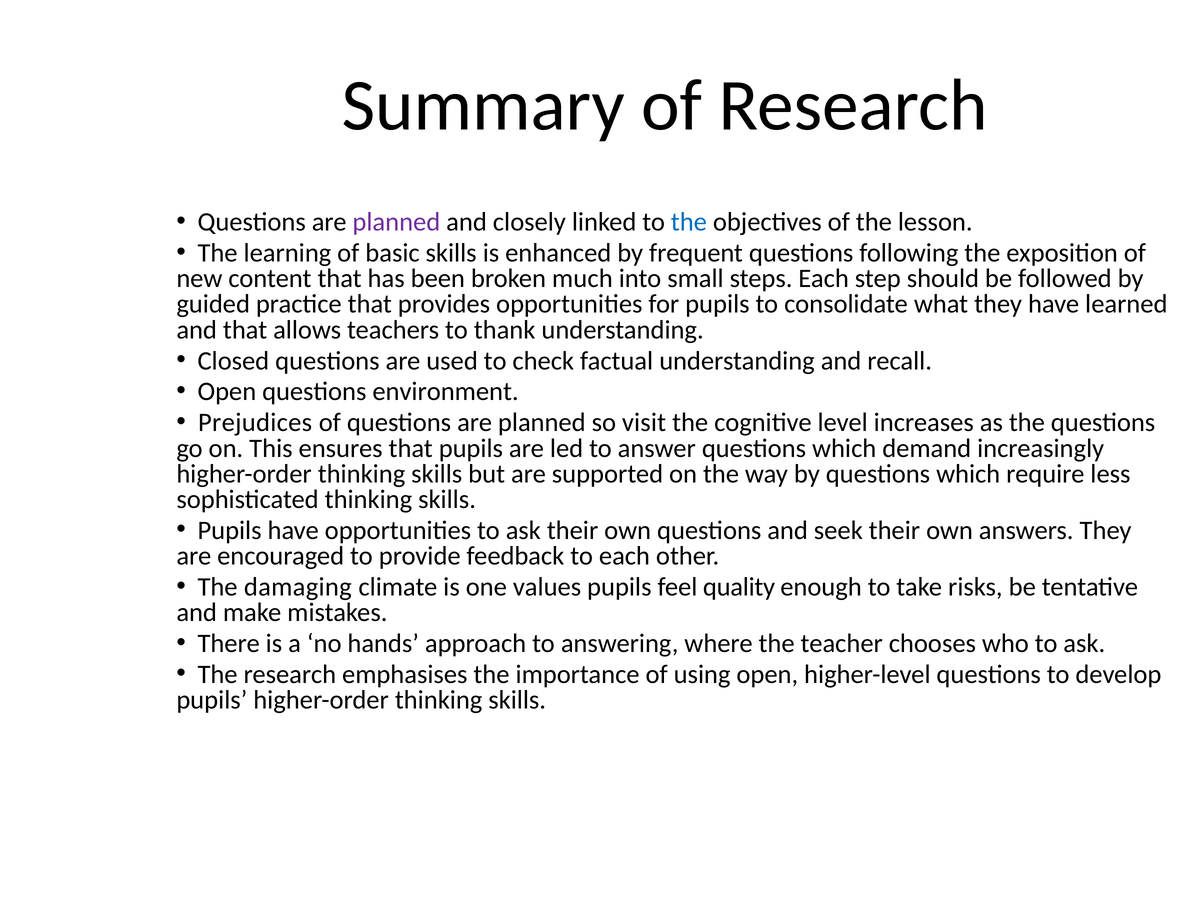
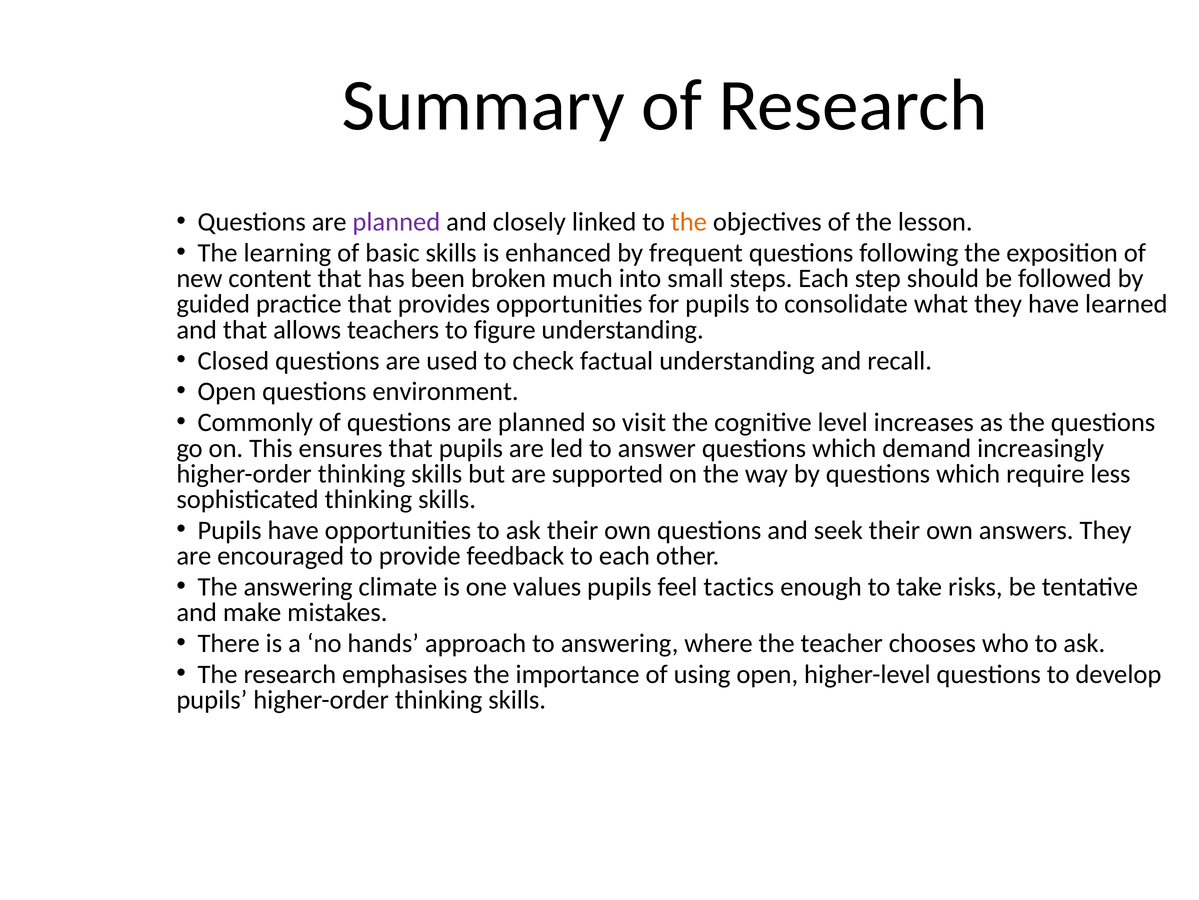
the colour: blue -> orange (689, 222)
thank: thank -> figure (505, 330)
Prejudices: Prejudices -> Commonly (255, 422)
The damaging: damaging -> answering (298, 586)
quality: quality -> tactics (739, 586)
